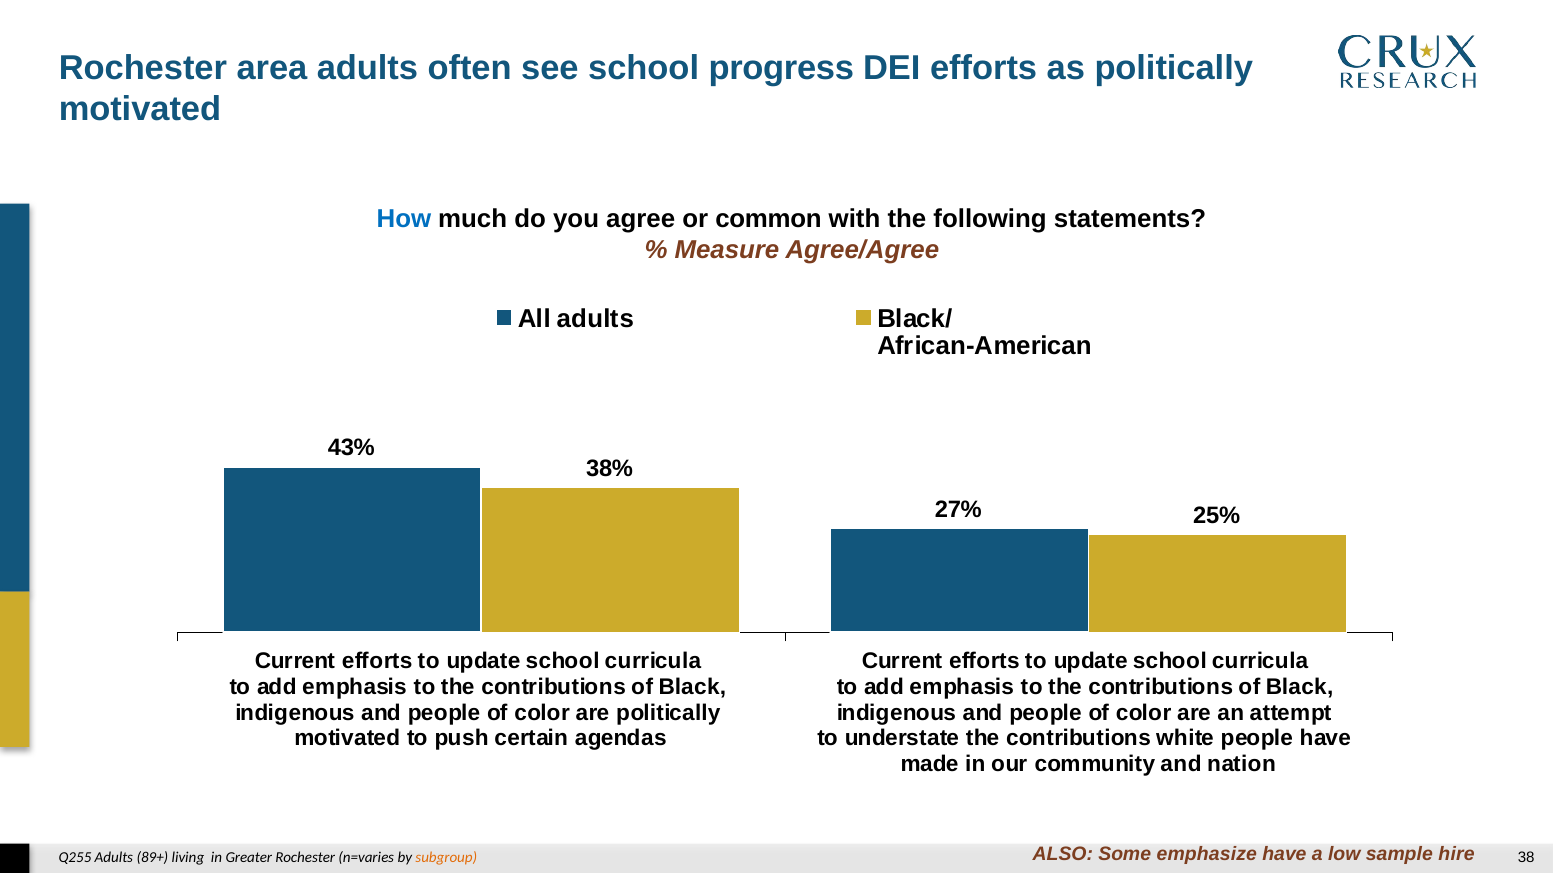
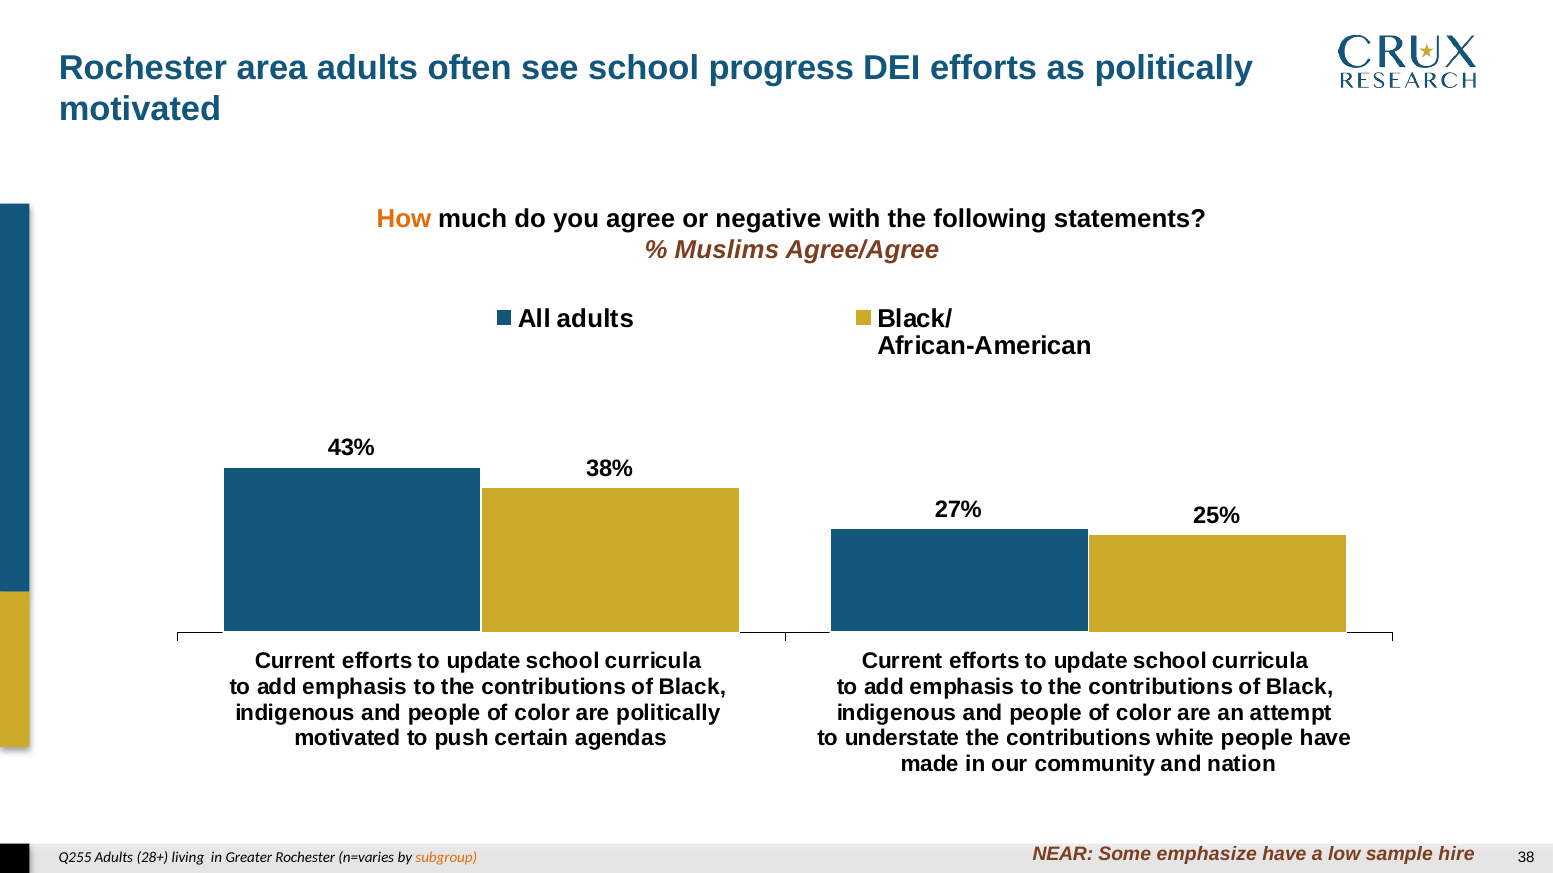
How colour: blue -> orange (404, 219)
common: common -> negative (768, 219)
Measure: Measure -> Muslims (727, 250)
ALSO: ALSO -> NEAR (1063, 854)
89+: 89+ -> 28+ (152, 858)
